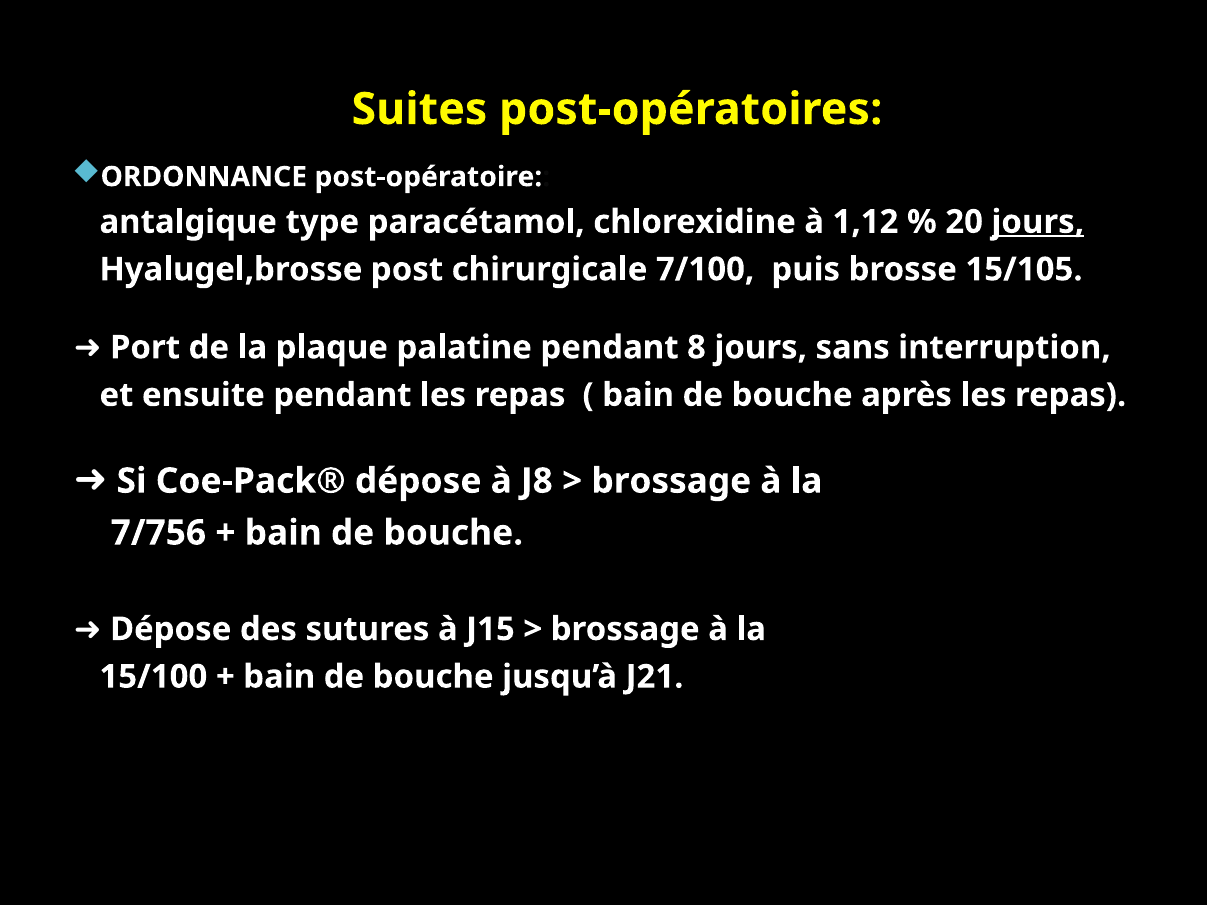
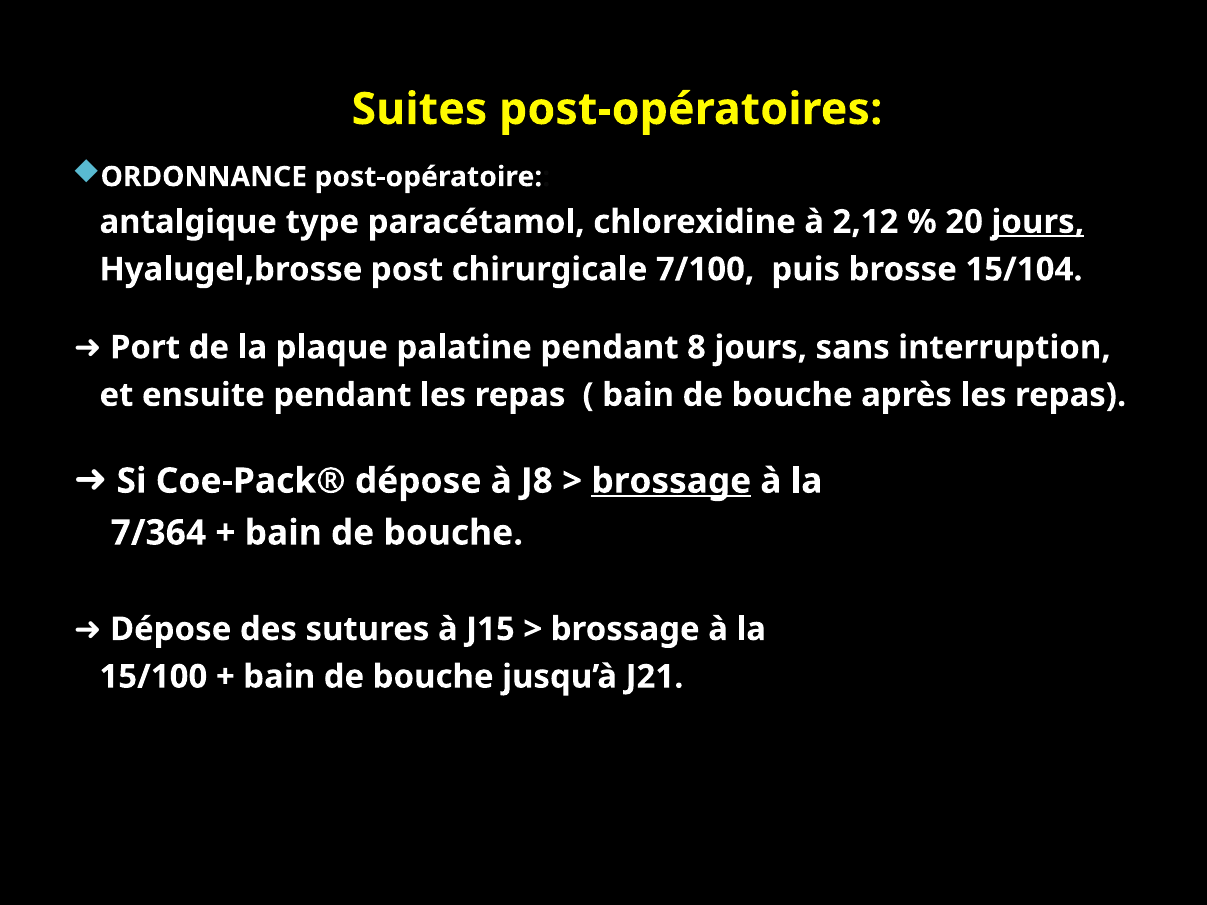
1,12: 1,12 -> 2,12 (866, 222)
15/105: 15/105 -> 15/104 (1024, 270)
brossage underline: none -> present (671, 481)
7/756: 7/756 -> 7/364 (158, 533)
